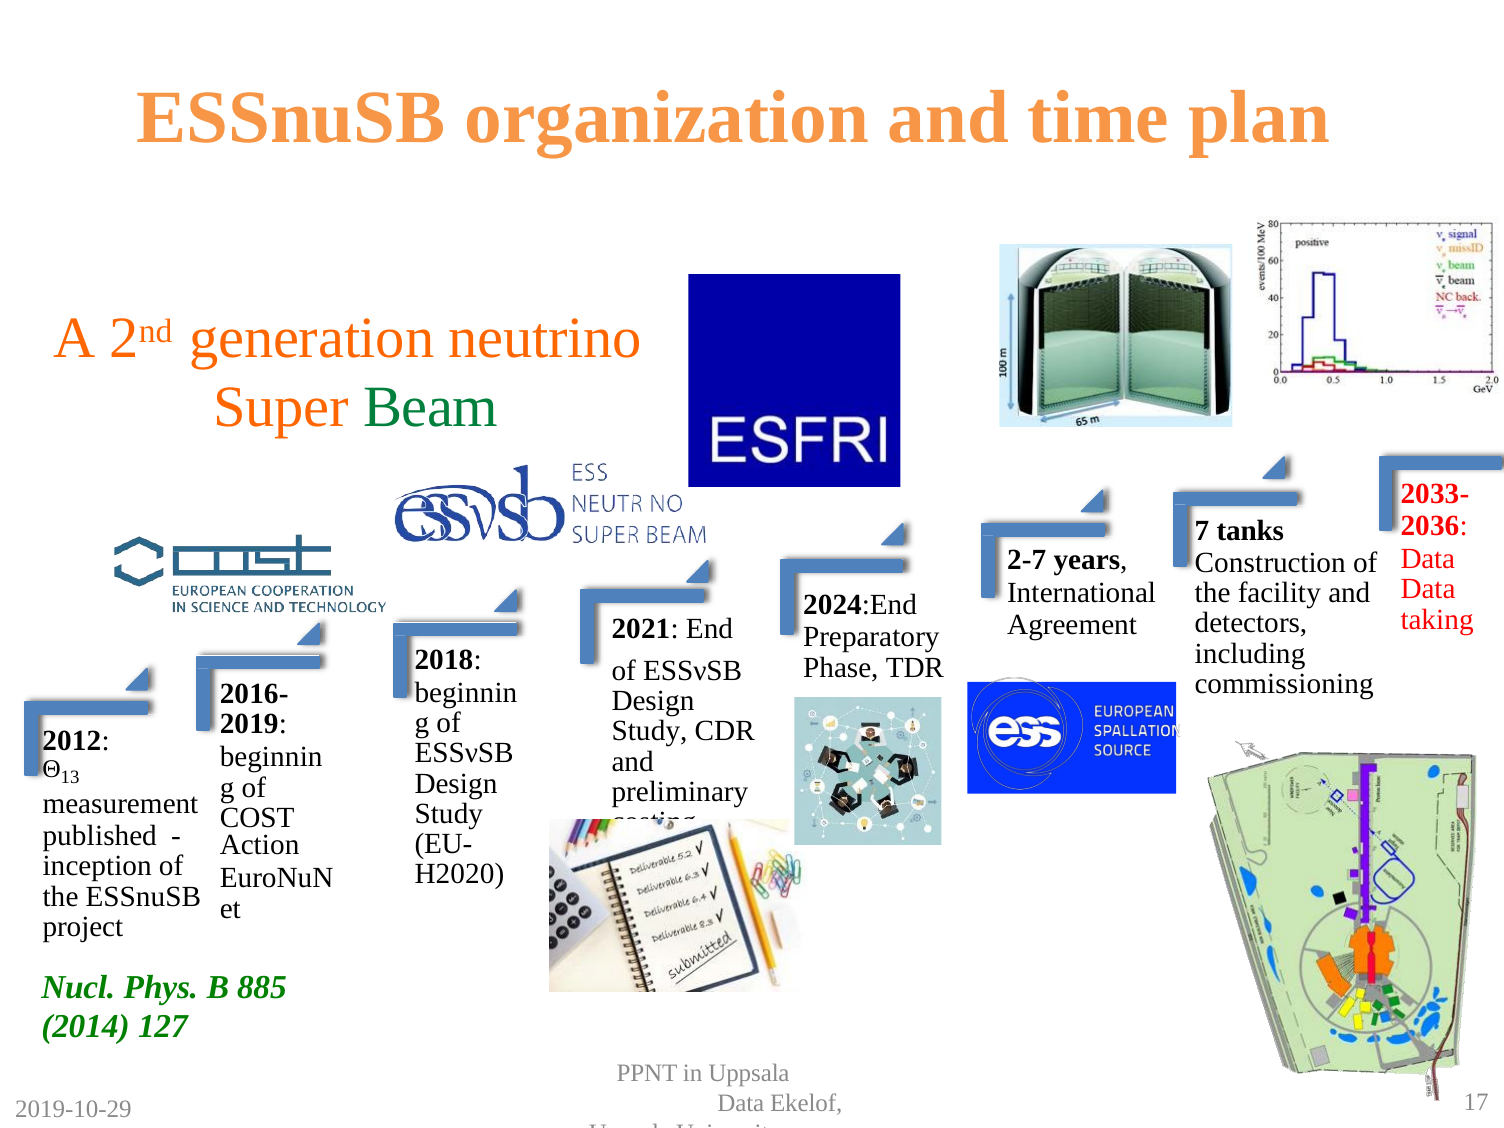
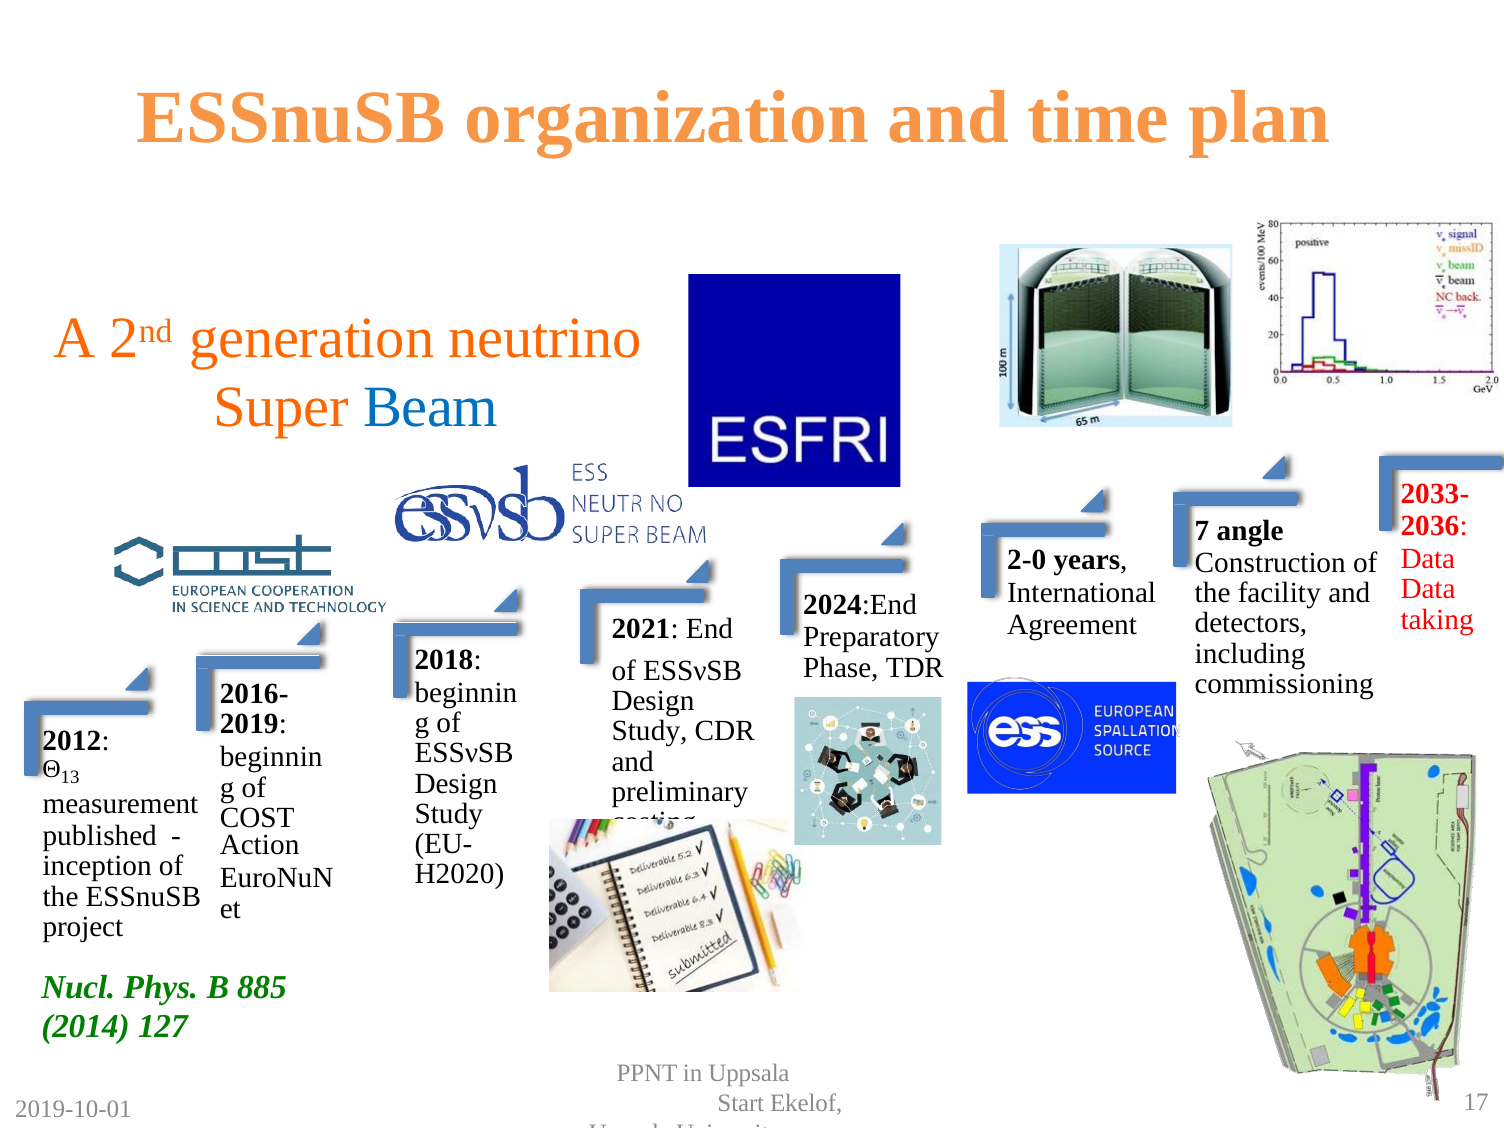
Beam colour: green -> blue (431, 407)
tanks: tanks -> angle (1250, 531)
2-7: 2-7 -> 2-0 (1027, 560)
Data: Data -> Start (741, 1103)
2019-10-29: 2019-10-29 -> 2019-10-01 (73, 1109)
